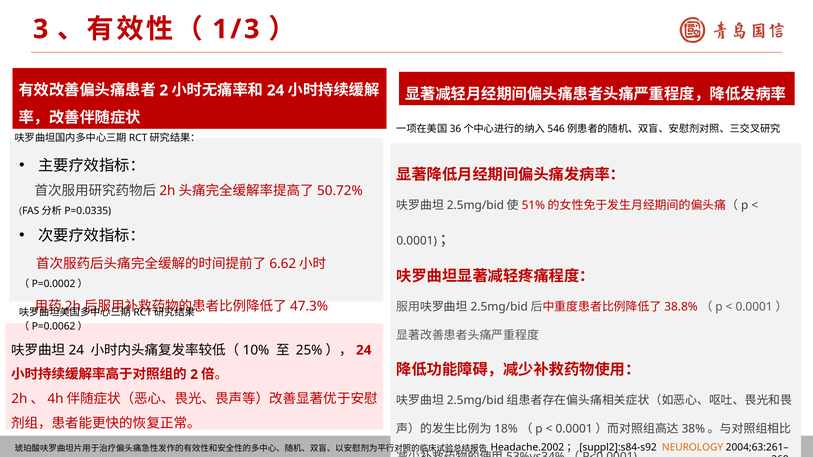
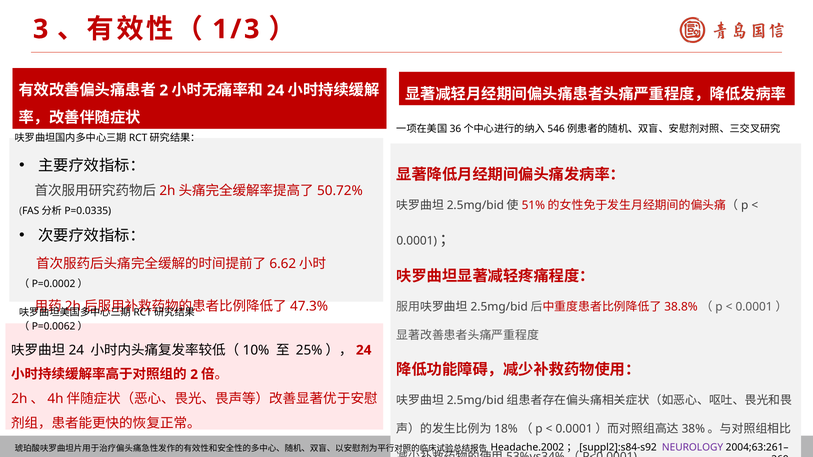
NEUROLOGY colour: orange -> purple (693, 448)
